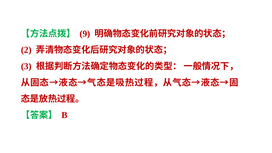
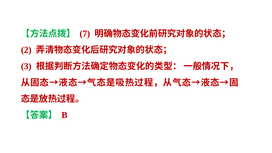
9: 9 -> 7 (85, 34)
